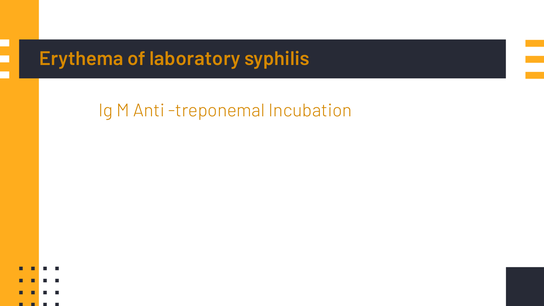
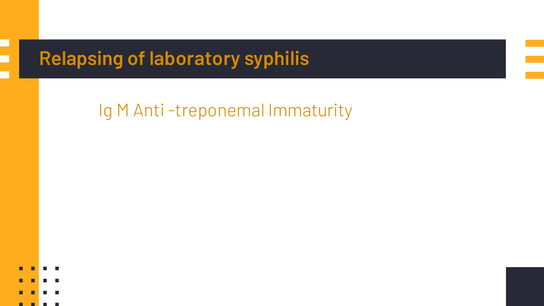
Erythema: Erythema -> Relapsing (81, 59)
Incubation: Incubation -> Immaturity (310, 111)
